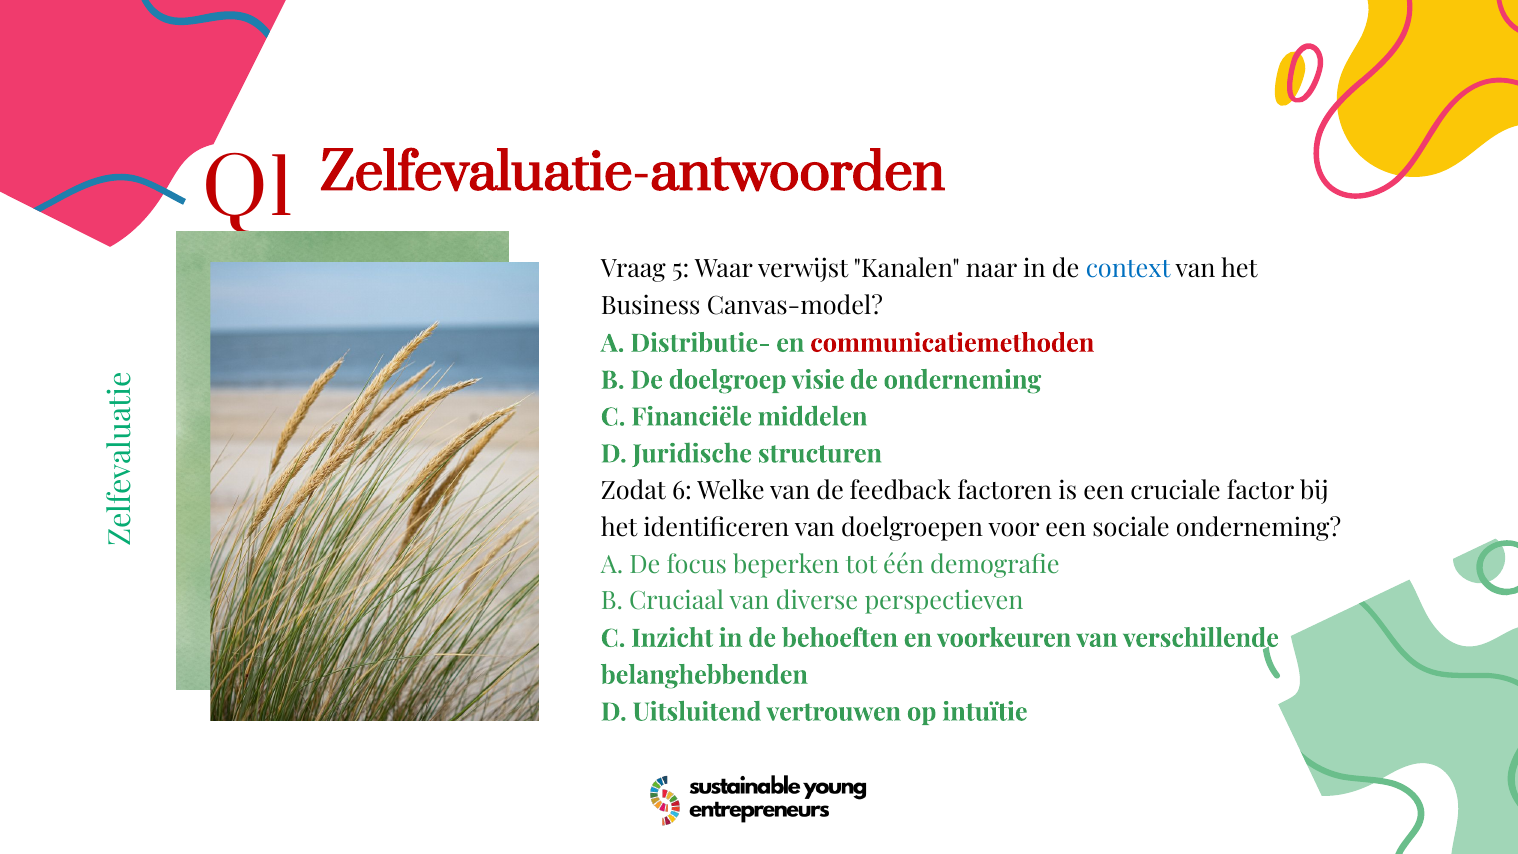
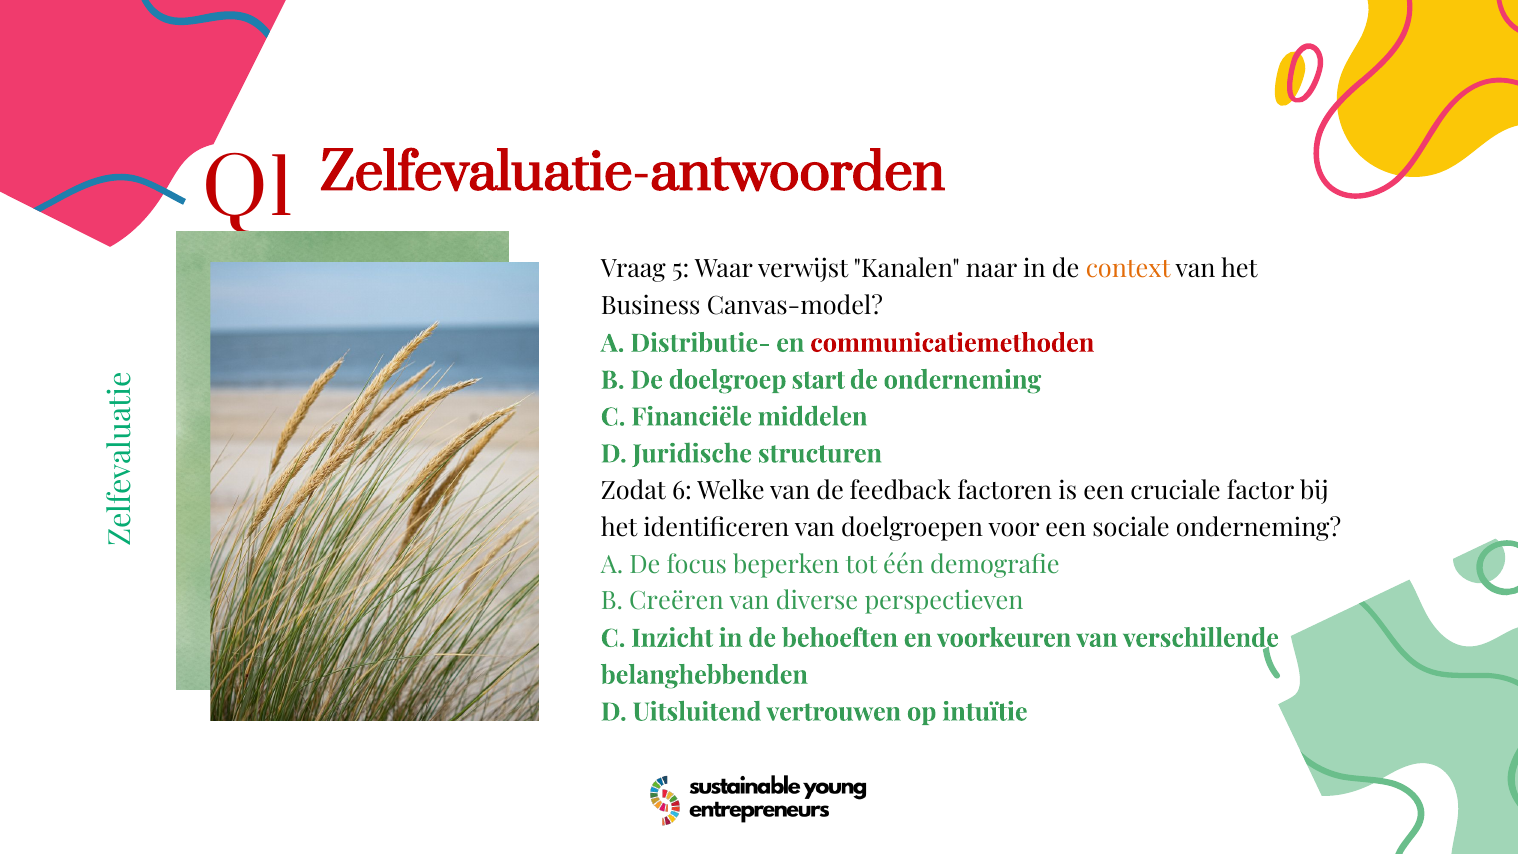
context colour: blue -> orange (1128, 270)
visie: visie -> start (818, 380)
Cruciaal: Cruciaal -> Creëren (676, 601)
